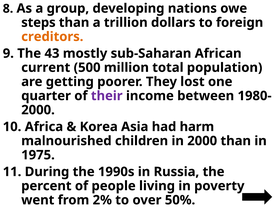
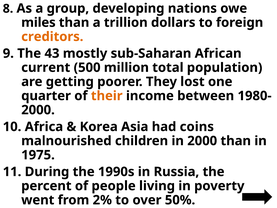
steps: steps -> miles (38, 22)
their colour: purple -> orange (107, 96)
harm: harm -> coins (197, 127)
